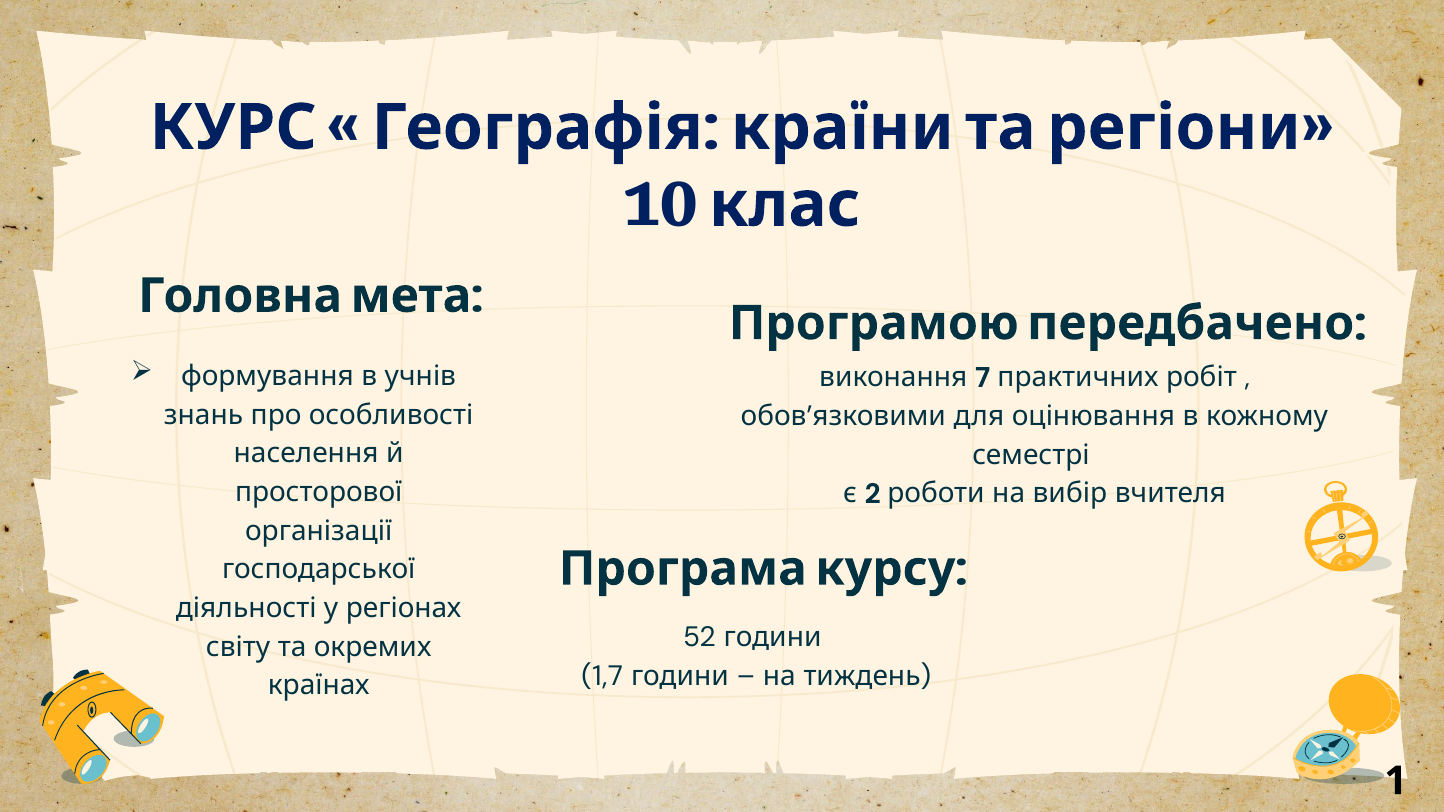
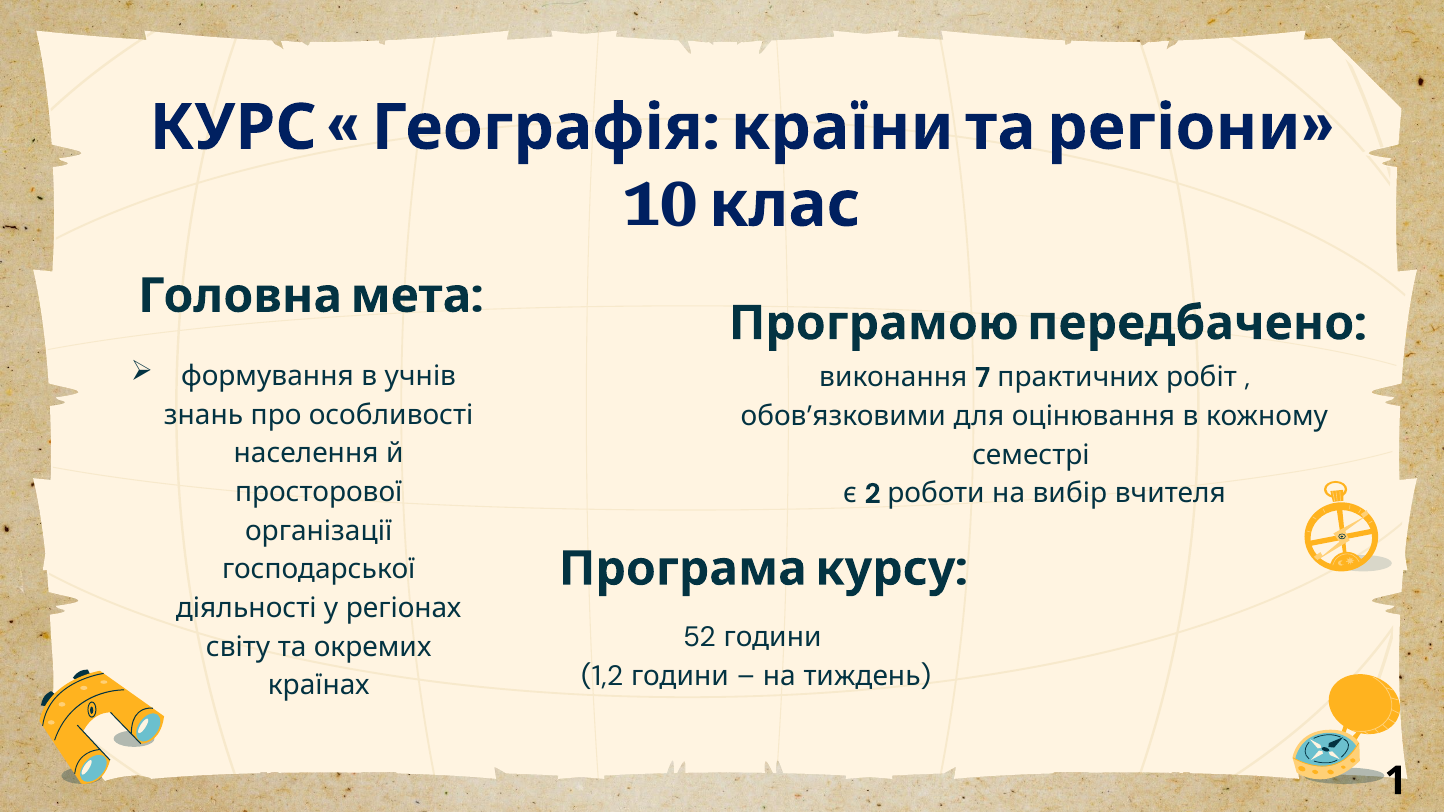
1,7: 1,7 -> 1,2 (602, 676)
